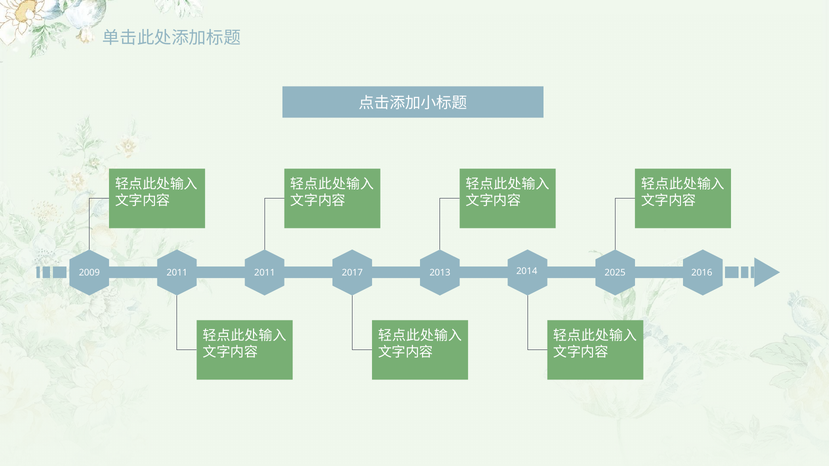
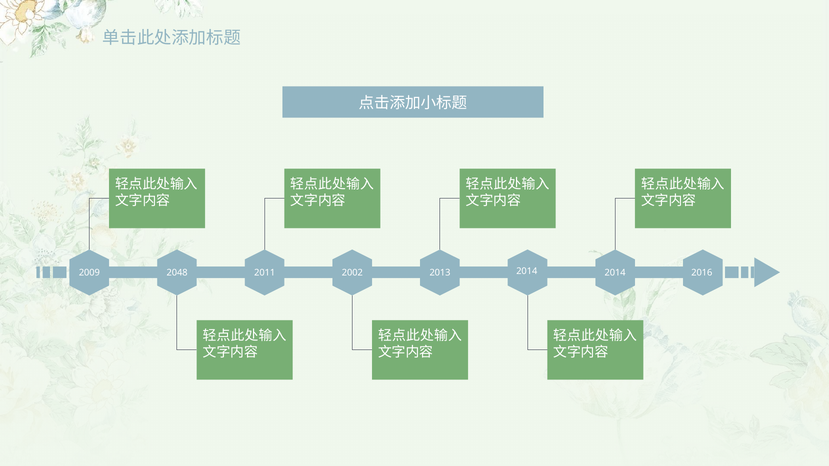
2011: 2011 -> 2048 (177, 273)
2017: 2017 -> 2002 (352, 273)
2025: 2025 -> 2014 (615, 273)
